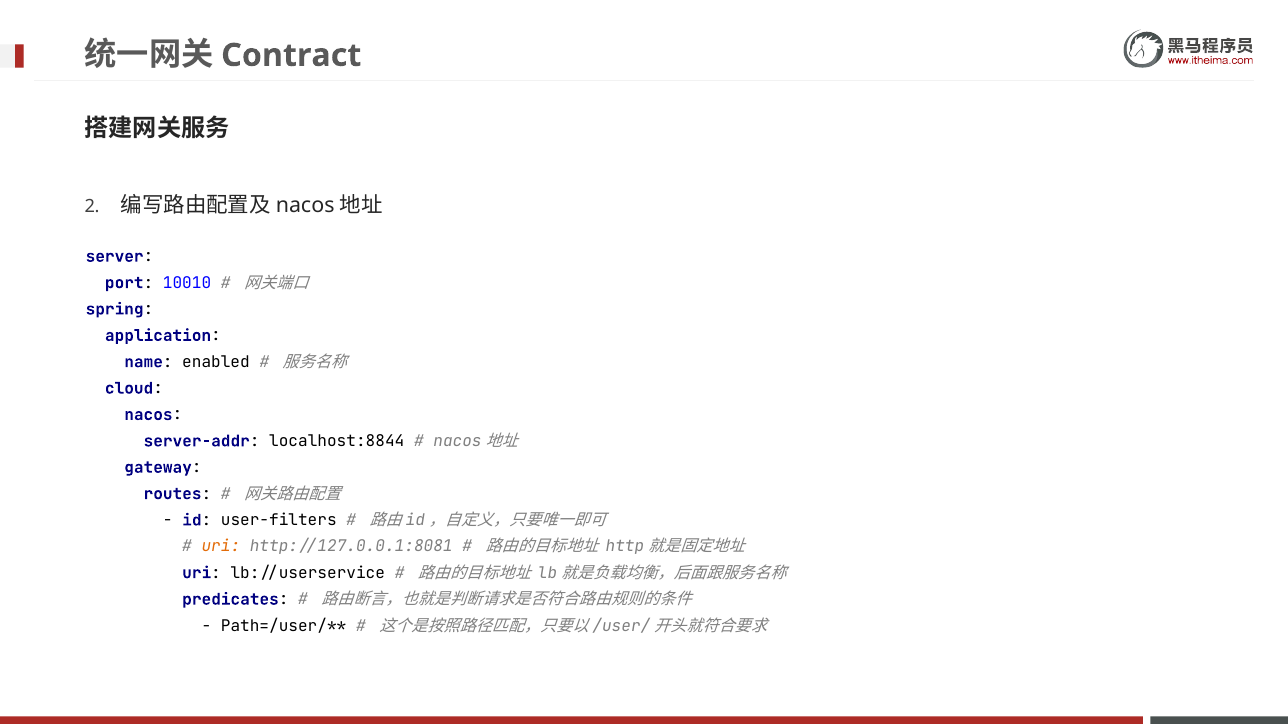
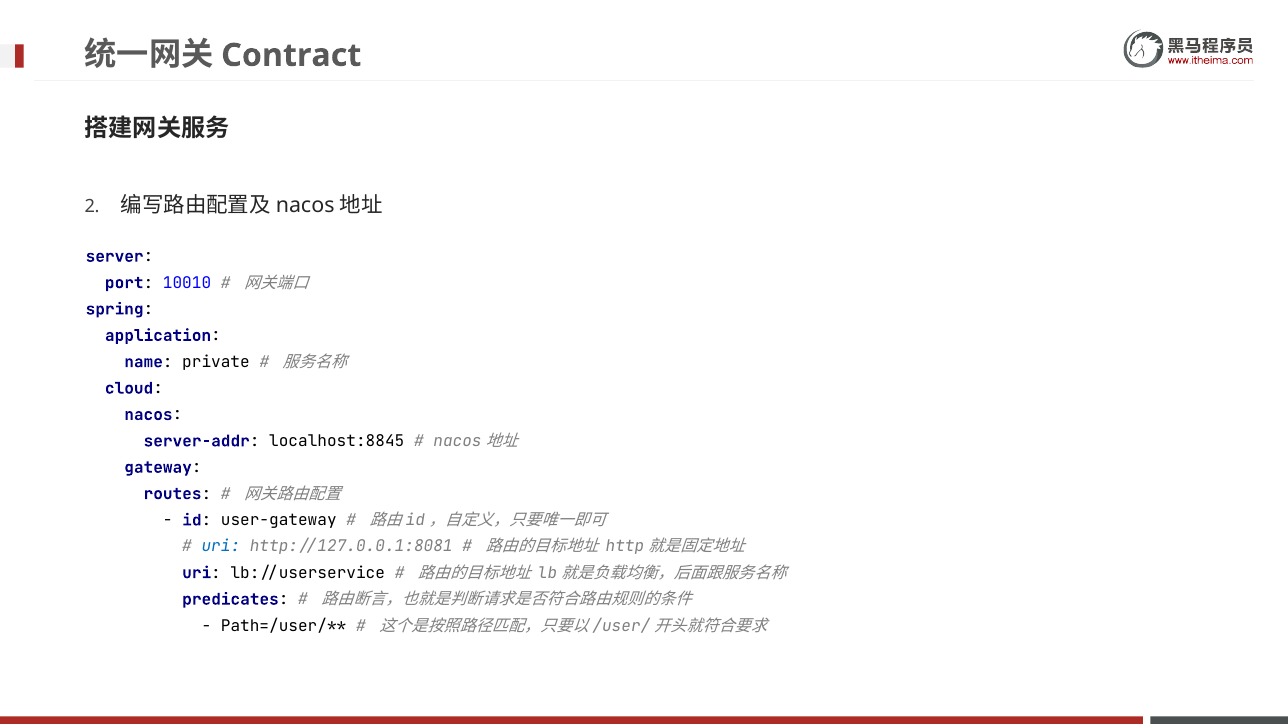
enabled: enabled -> private (216, 362)
localhost:8844: localhost:8844 -> localhost:8845 (337, 441)
user-filters: user-filters -> user-gateway (279, 521)
uri colour: orange -> blue (221, 547)
